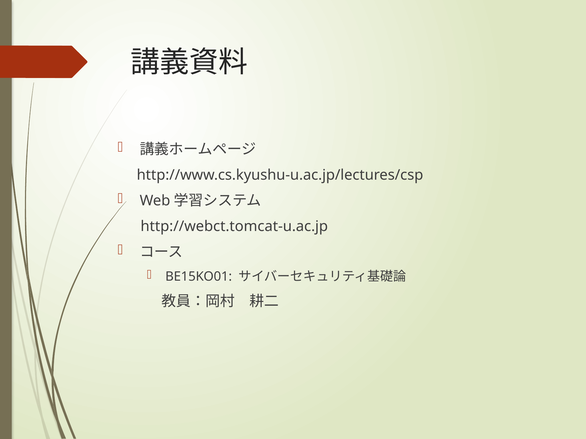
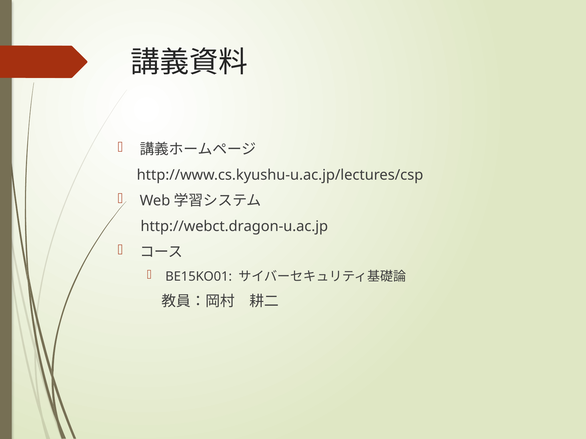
http://webct.tomcat-u.ac.jp: http://webct.tomcat-u.ac.jp -> http://webct.dragon-u.ac.jp (234, 227)
